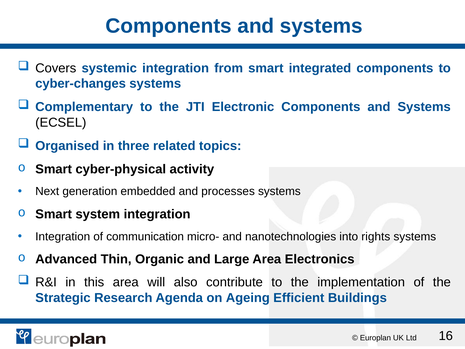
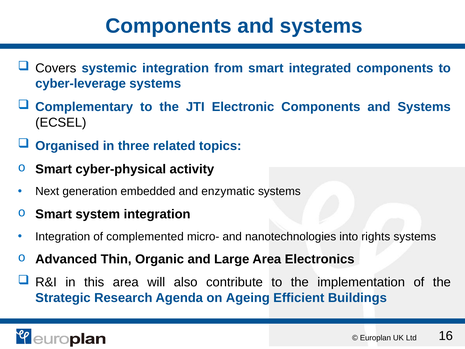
cyber-changes: cyber-changes -> cyber-leverage (81, 84)
processes: processes -> enzymatic (228, 191)
communication: communication -> complemented (145, 236)
